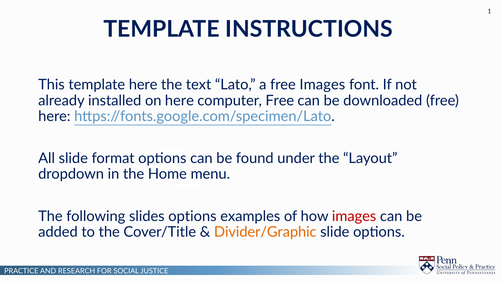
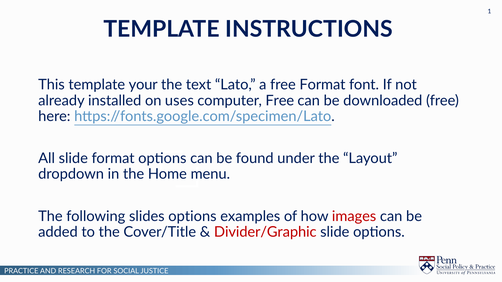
template here: here -> your (143, 85)
free Images: Images -> Format (322, 85)
on here: here -> uses (179, 101)
Divider/Graphic colour: orange -> red (265, 232)
